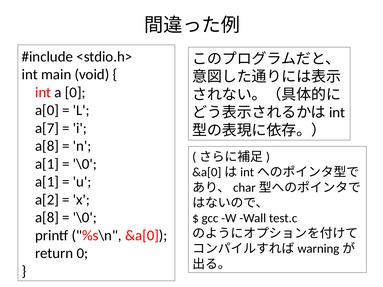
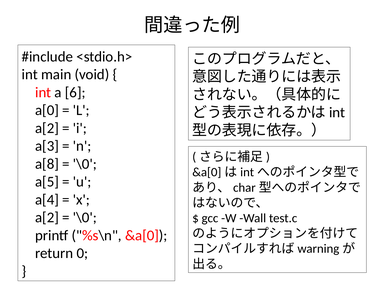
a 0: 0 -> 6 (75, 93)
a[7: a[7 -> a[2 (47, 128)
a[8: a[8 -> a[3 (47, 146)
a[1: a[1 -> a[8 (47, 164)
a[1: a[1 -> a[5 (47, 182)
a[2: a[2 -> a[4 (47, 200)
a[8: a[8 -> a[2 (47, 218)
